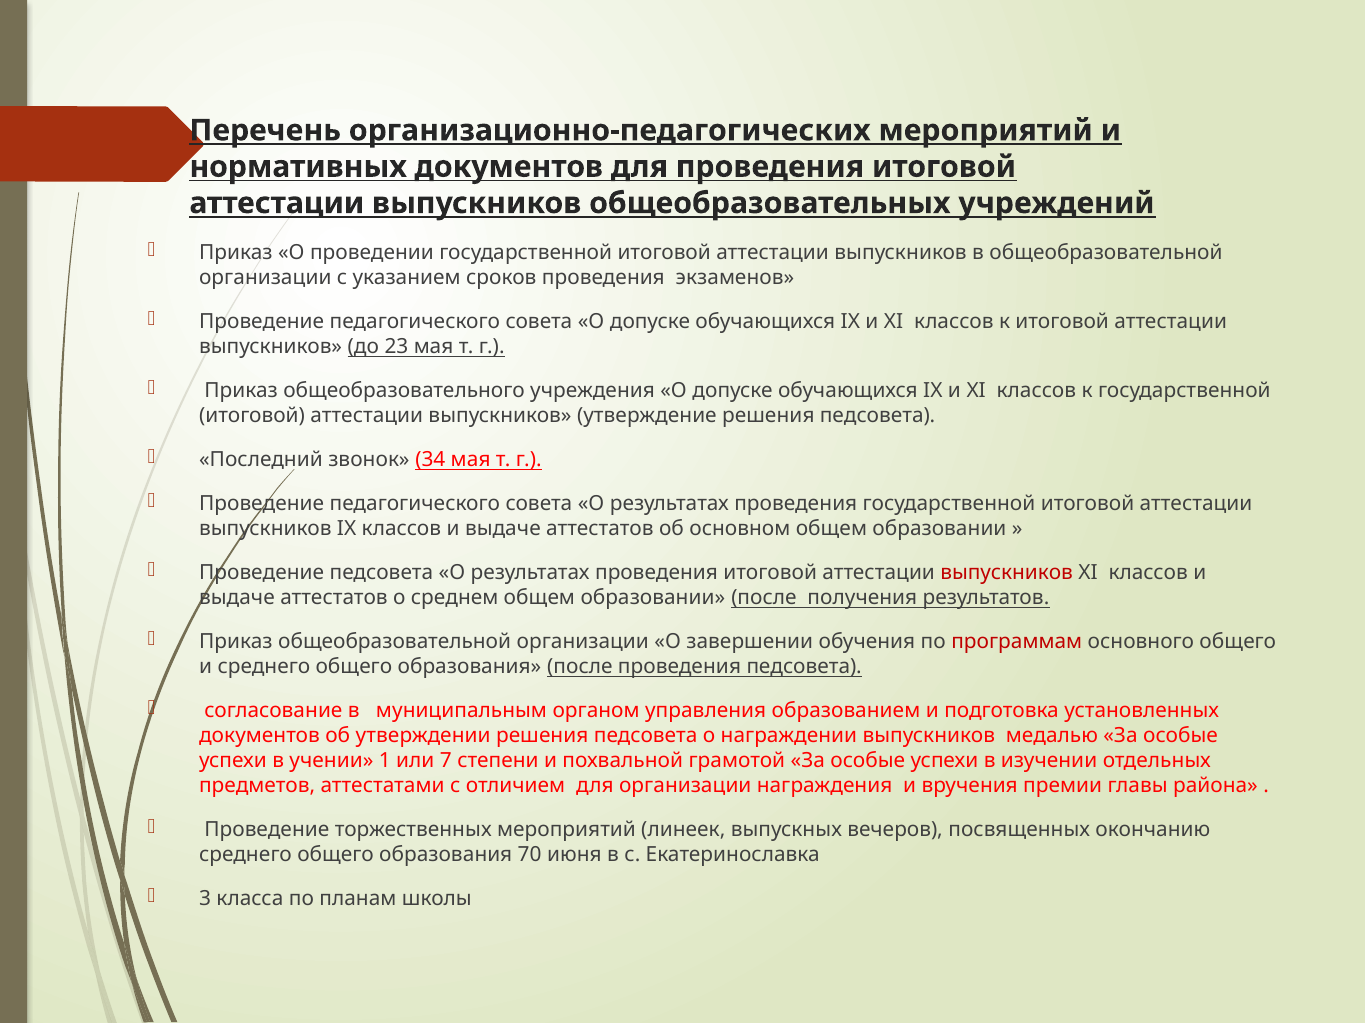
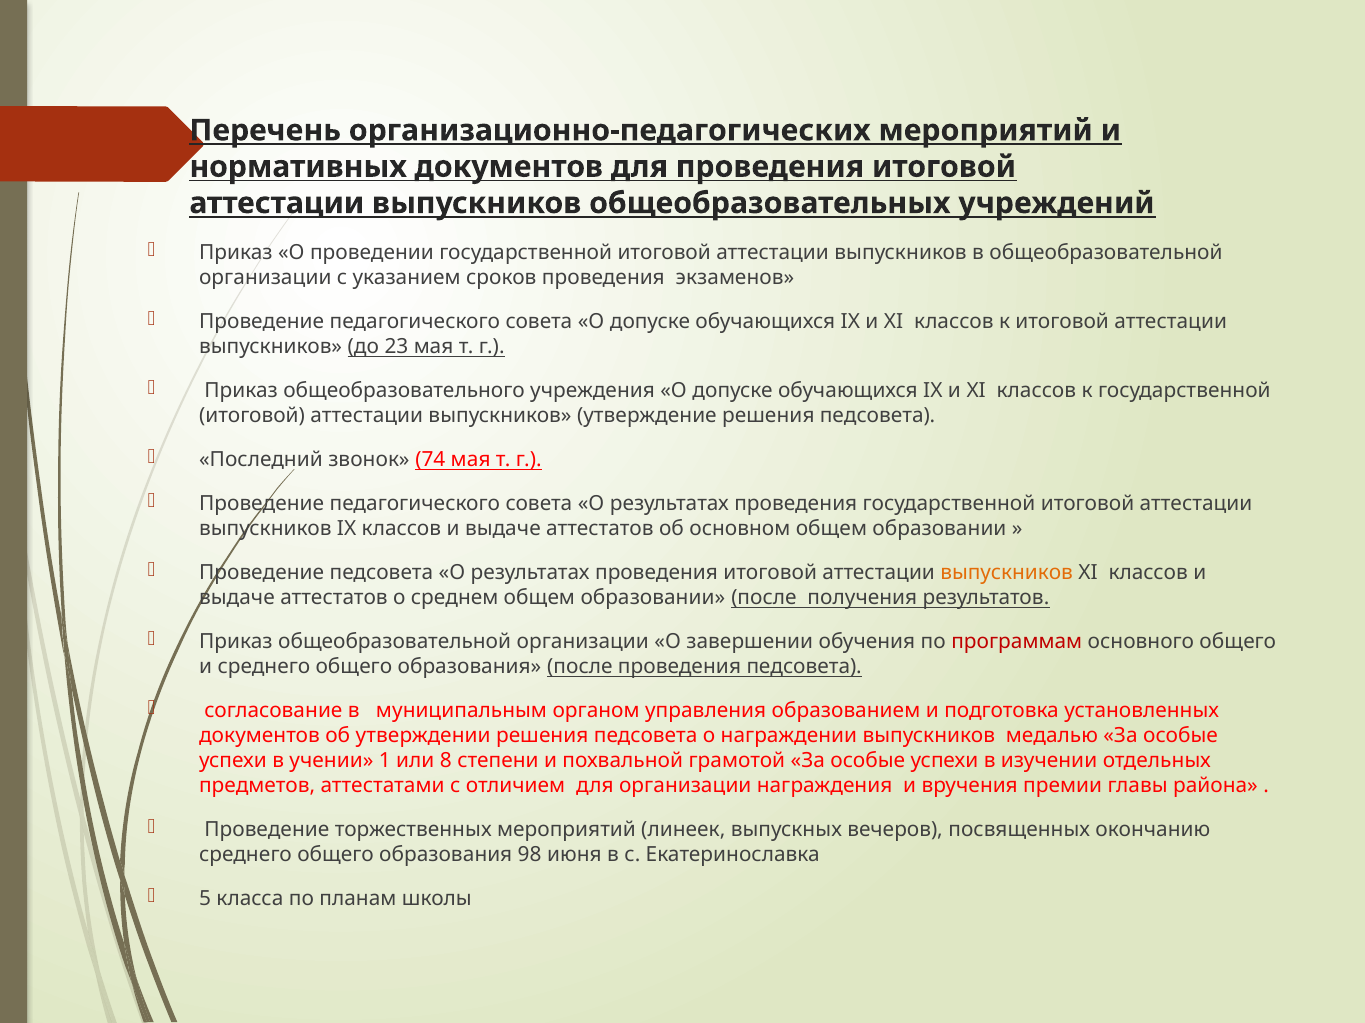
34: 34 -> 74 (430, 460)
выпускников colour: red -> orange (1007, 573)
7: 7 -> 8 (446, 762)
70: 70 -> 98 (530, 856)
3: 3 -> 5 (205, 900)
